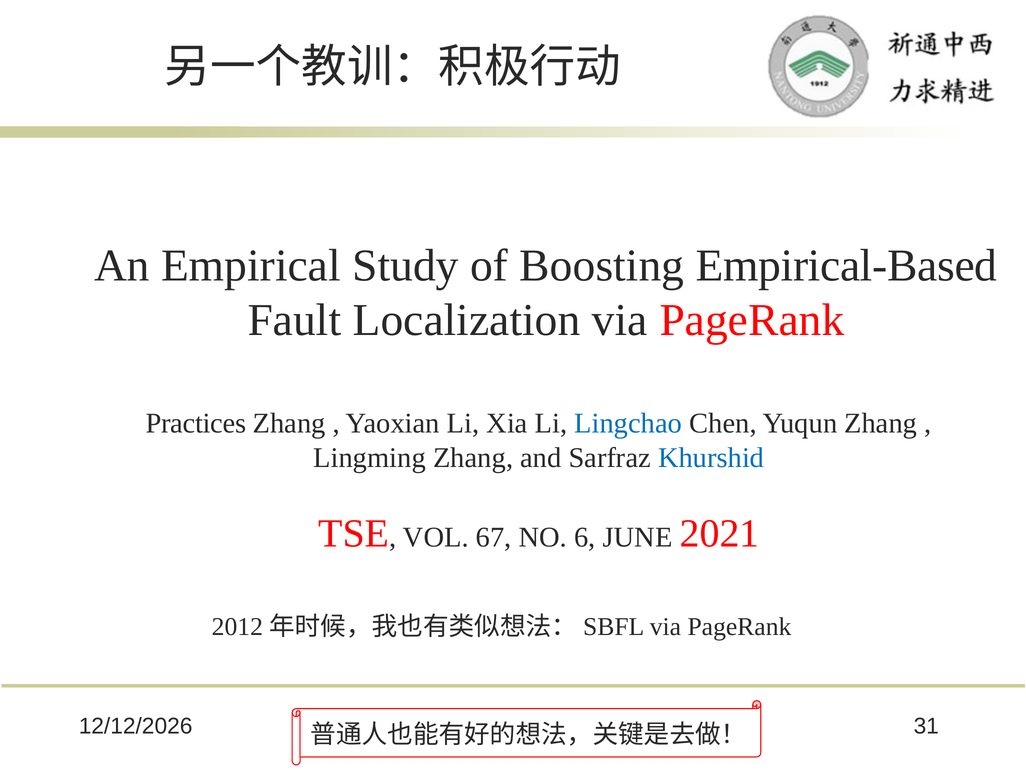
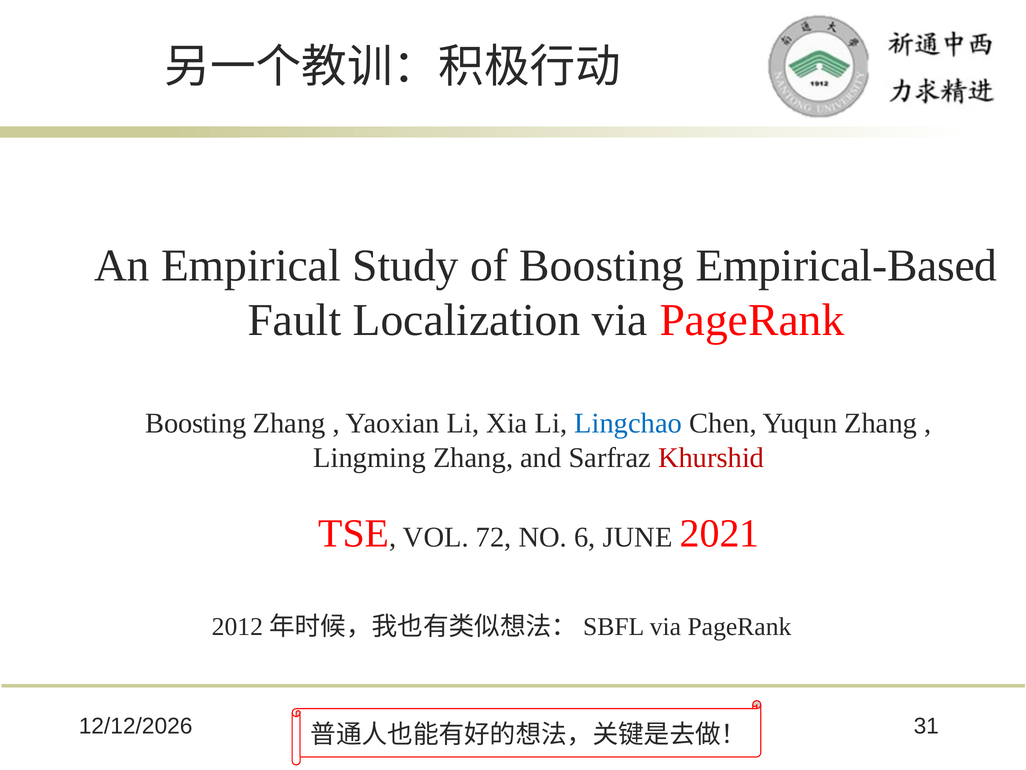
Practices: Practices -> Boosting (196, 423)
Khurshid colour: blue -> red (711, 457)
67: 67 -> 72 (494, 537)
